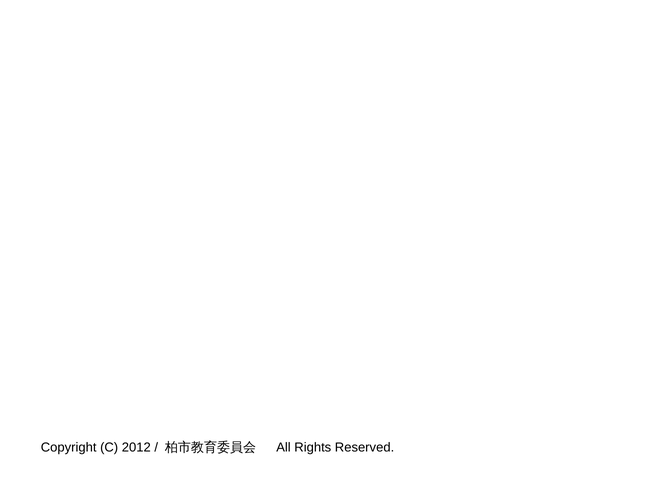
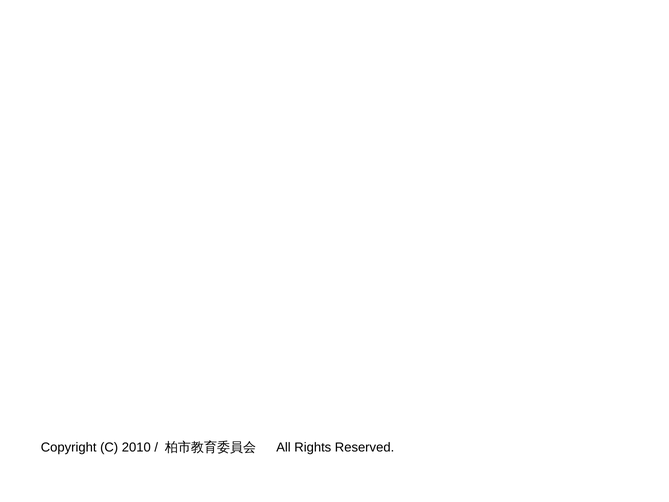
2012: 2012 -> 2010 (136, 447)
